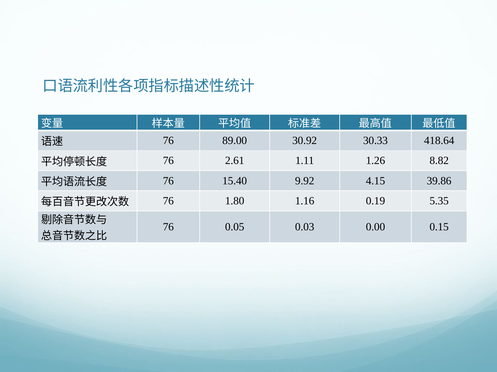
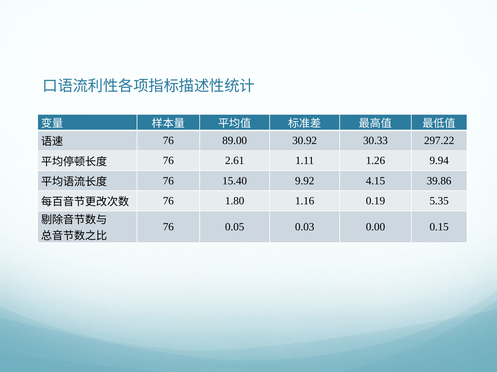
418.64: 418.64 -> 297.22 (439, 141)
8.82: 8.82 -> 9.94 (439, 161)
